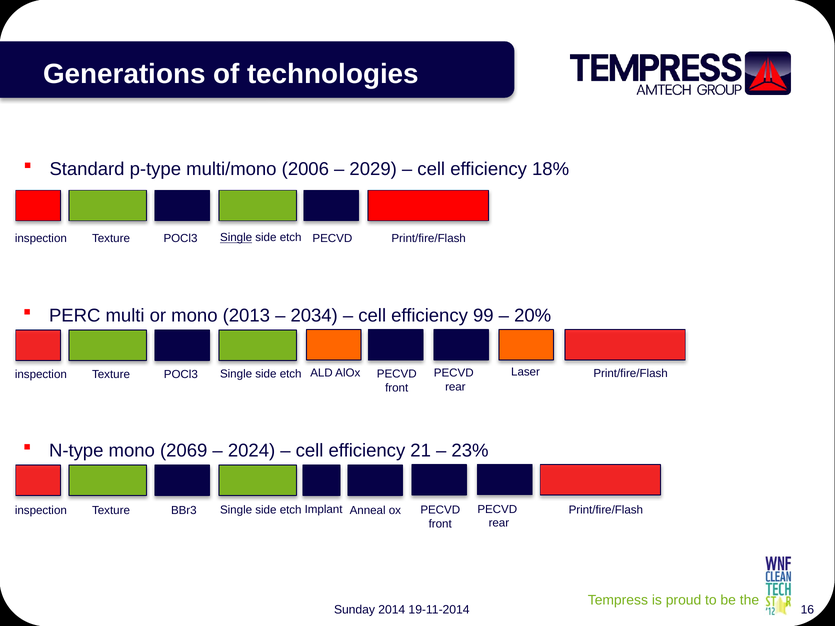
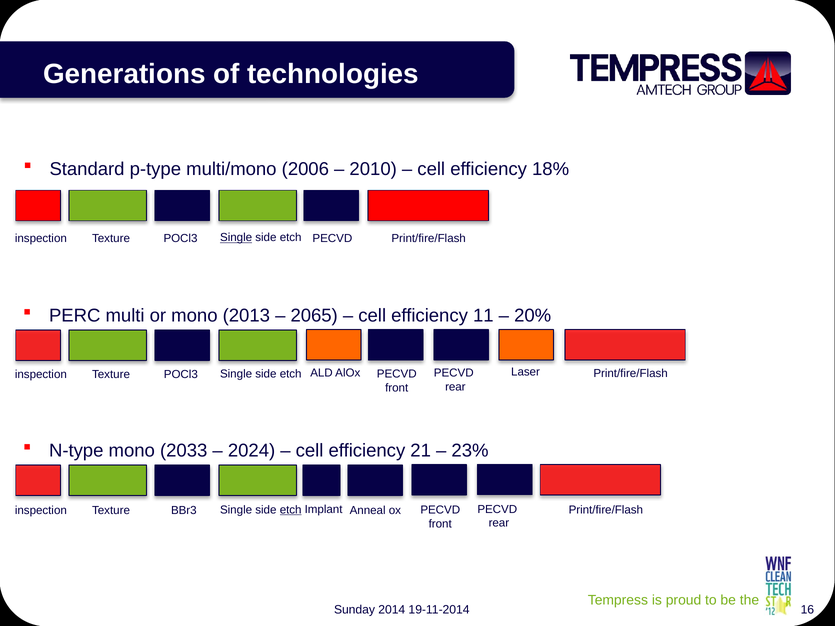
2029: 2029 -> 2010 (373, 169)
2034: 2034 -> 2065 (314, 316)
99: 99 -> 11 (483, 316)
2069: 2069 -> 2033 (184, 451)
etch underline: none -> present (291, 510)
